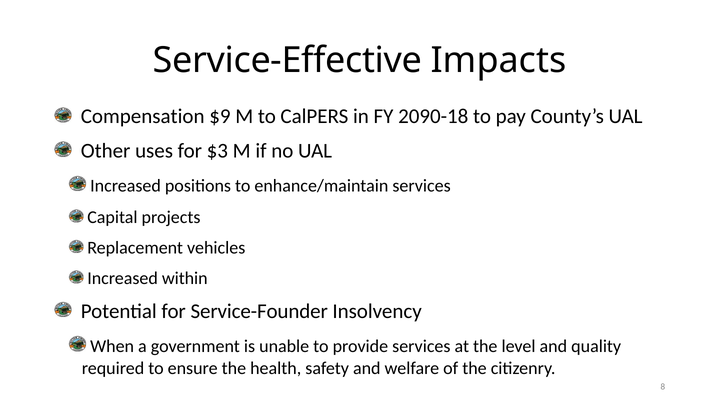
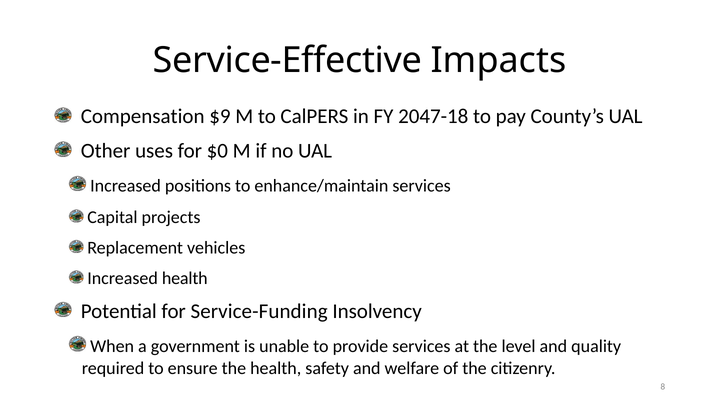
2090-18: 2090-18 -> 2047-18 (433, 117)
$3: $3 -> $0 (217, 151)
Increased within: within -> health (185, 278)
Service-Founder: Service-Founder -> Service-Funding (259, 311)
